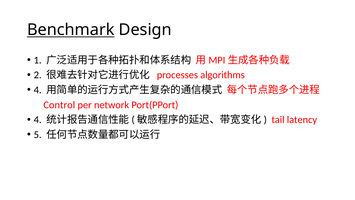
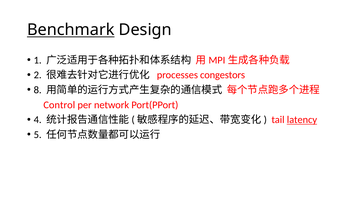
algorithms: algorithms -> congestors (223, 75)
4: 4 -> 8 (38, 90)
latency underline: none -> present (302, 120)
